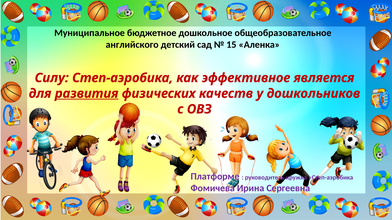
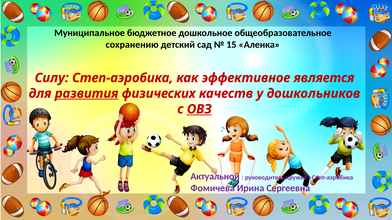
английского: английского -> сохранению (132, 45)
ОВЗ underline: none -> present (199, 109)
Платформе: Платформе -> Актуальной (215, 177)
